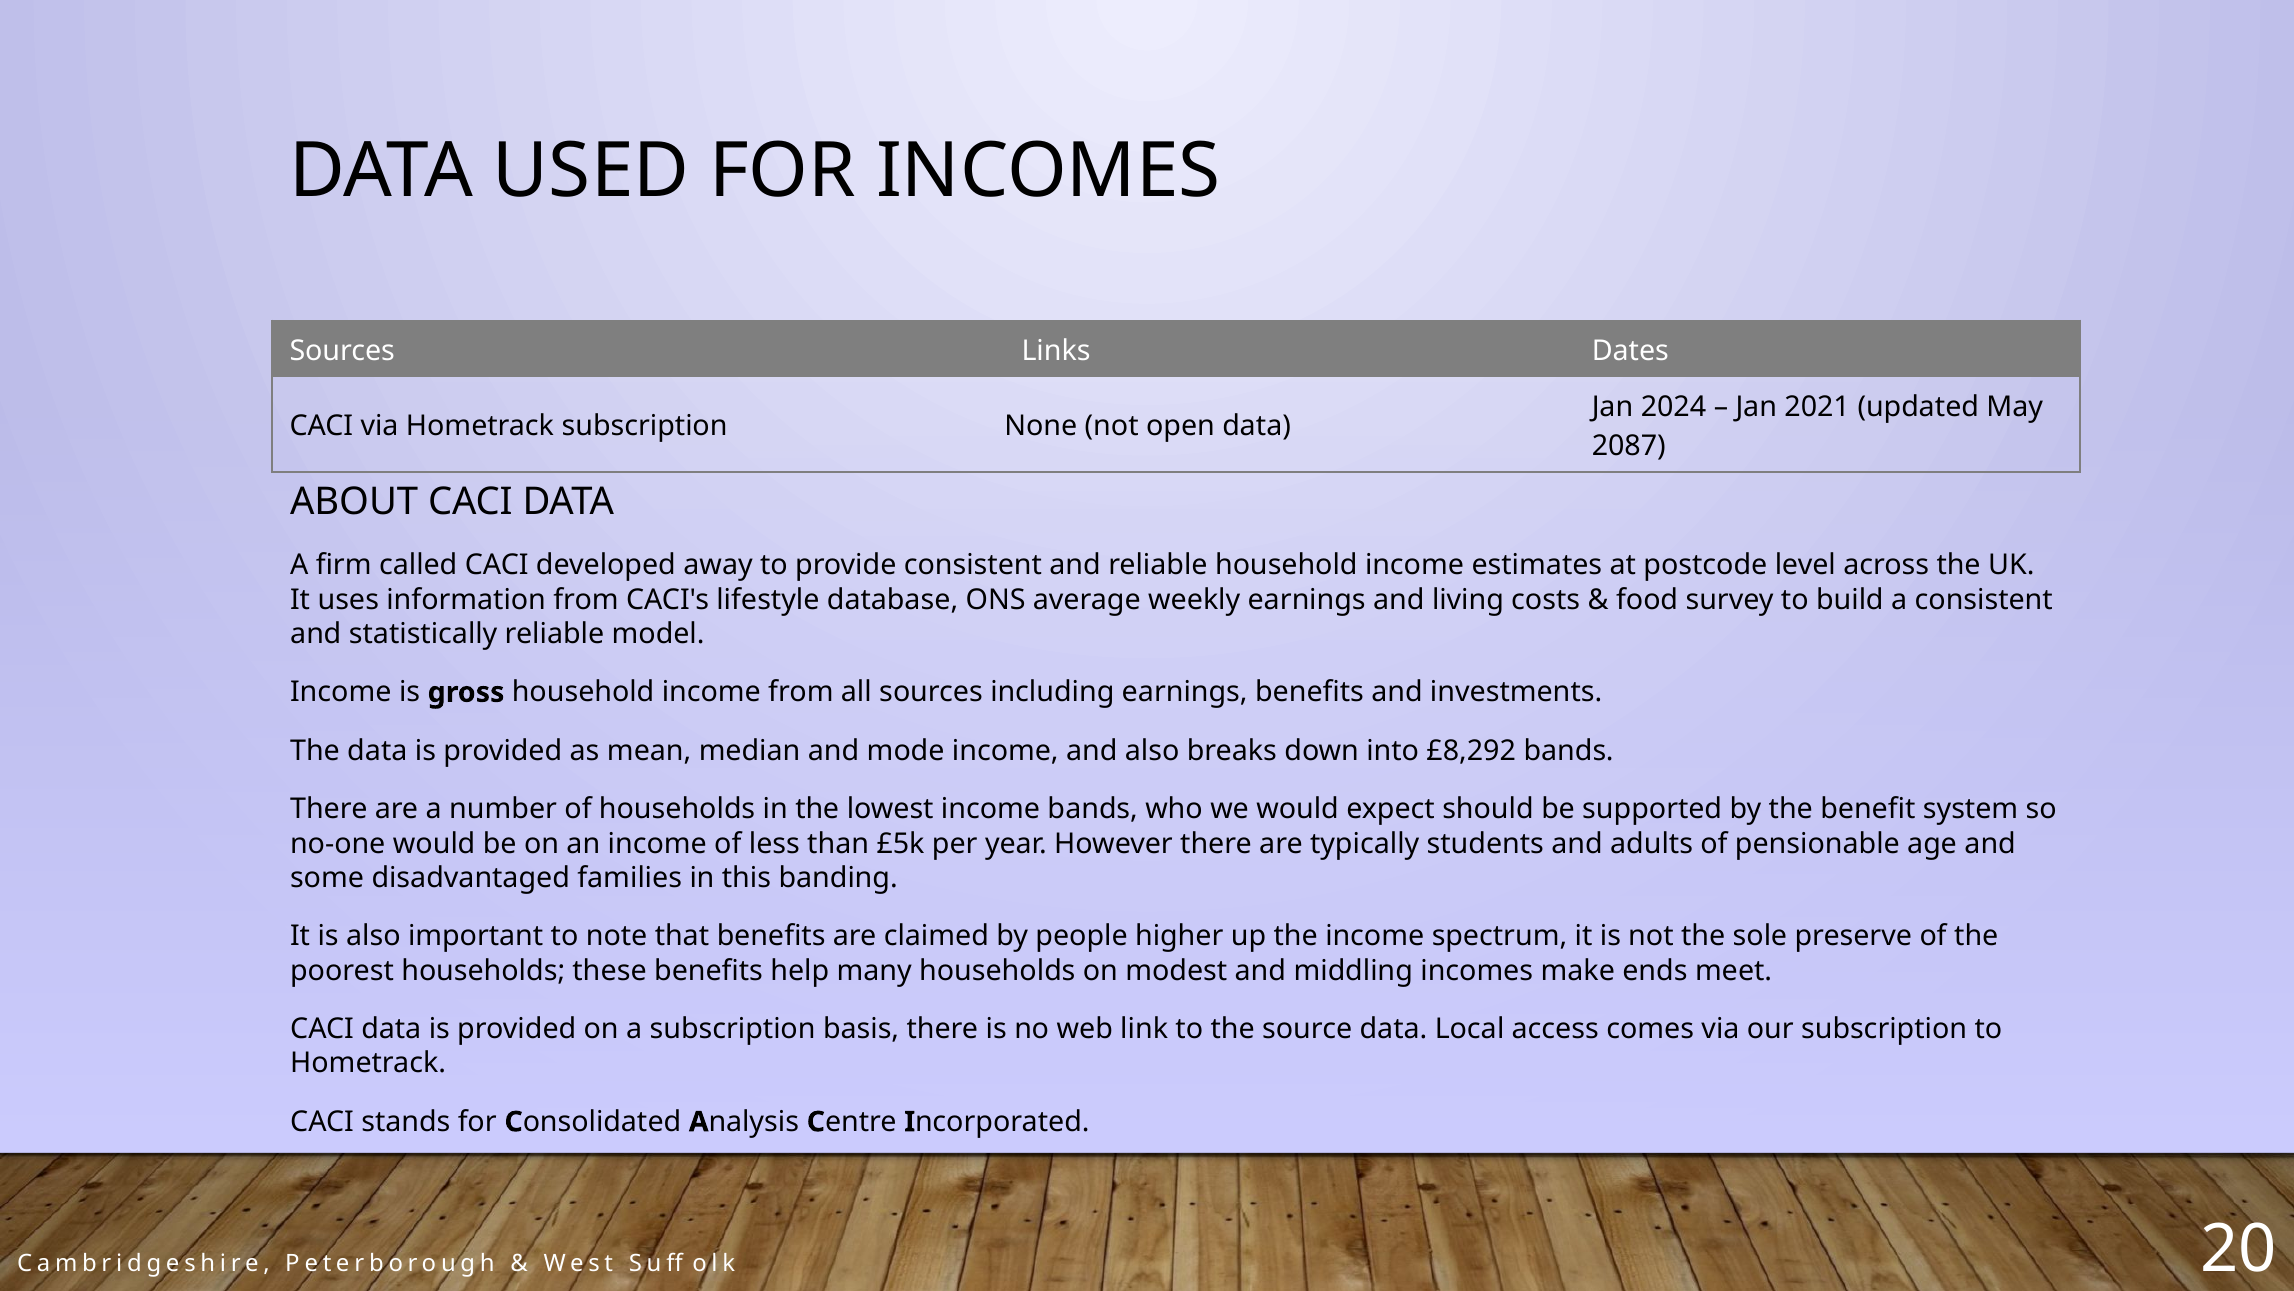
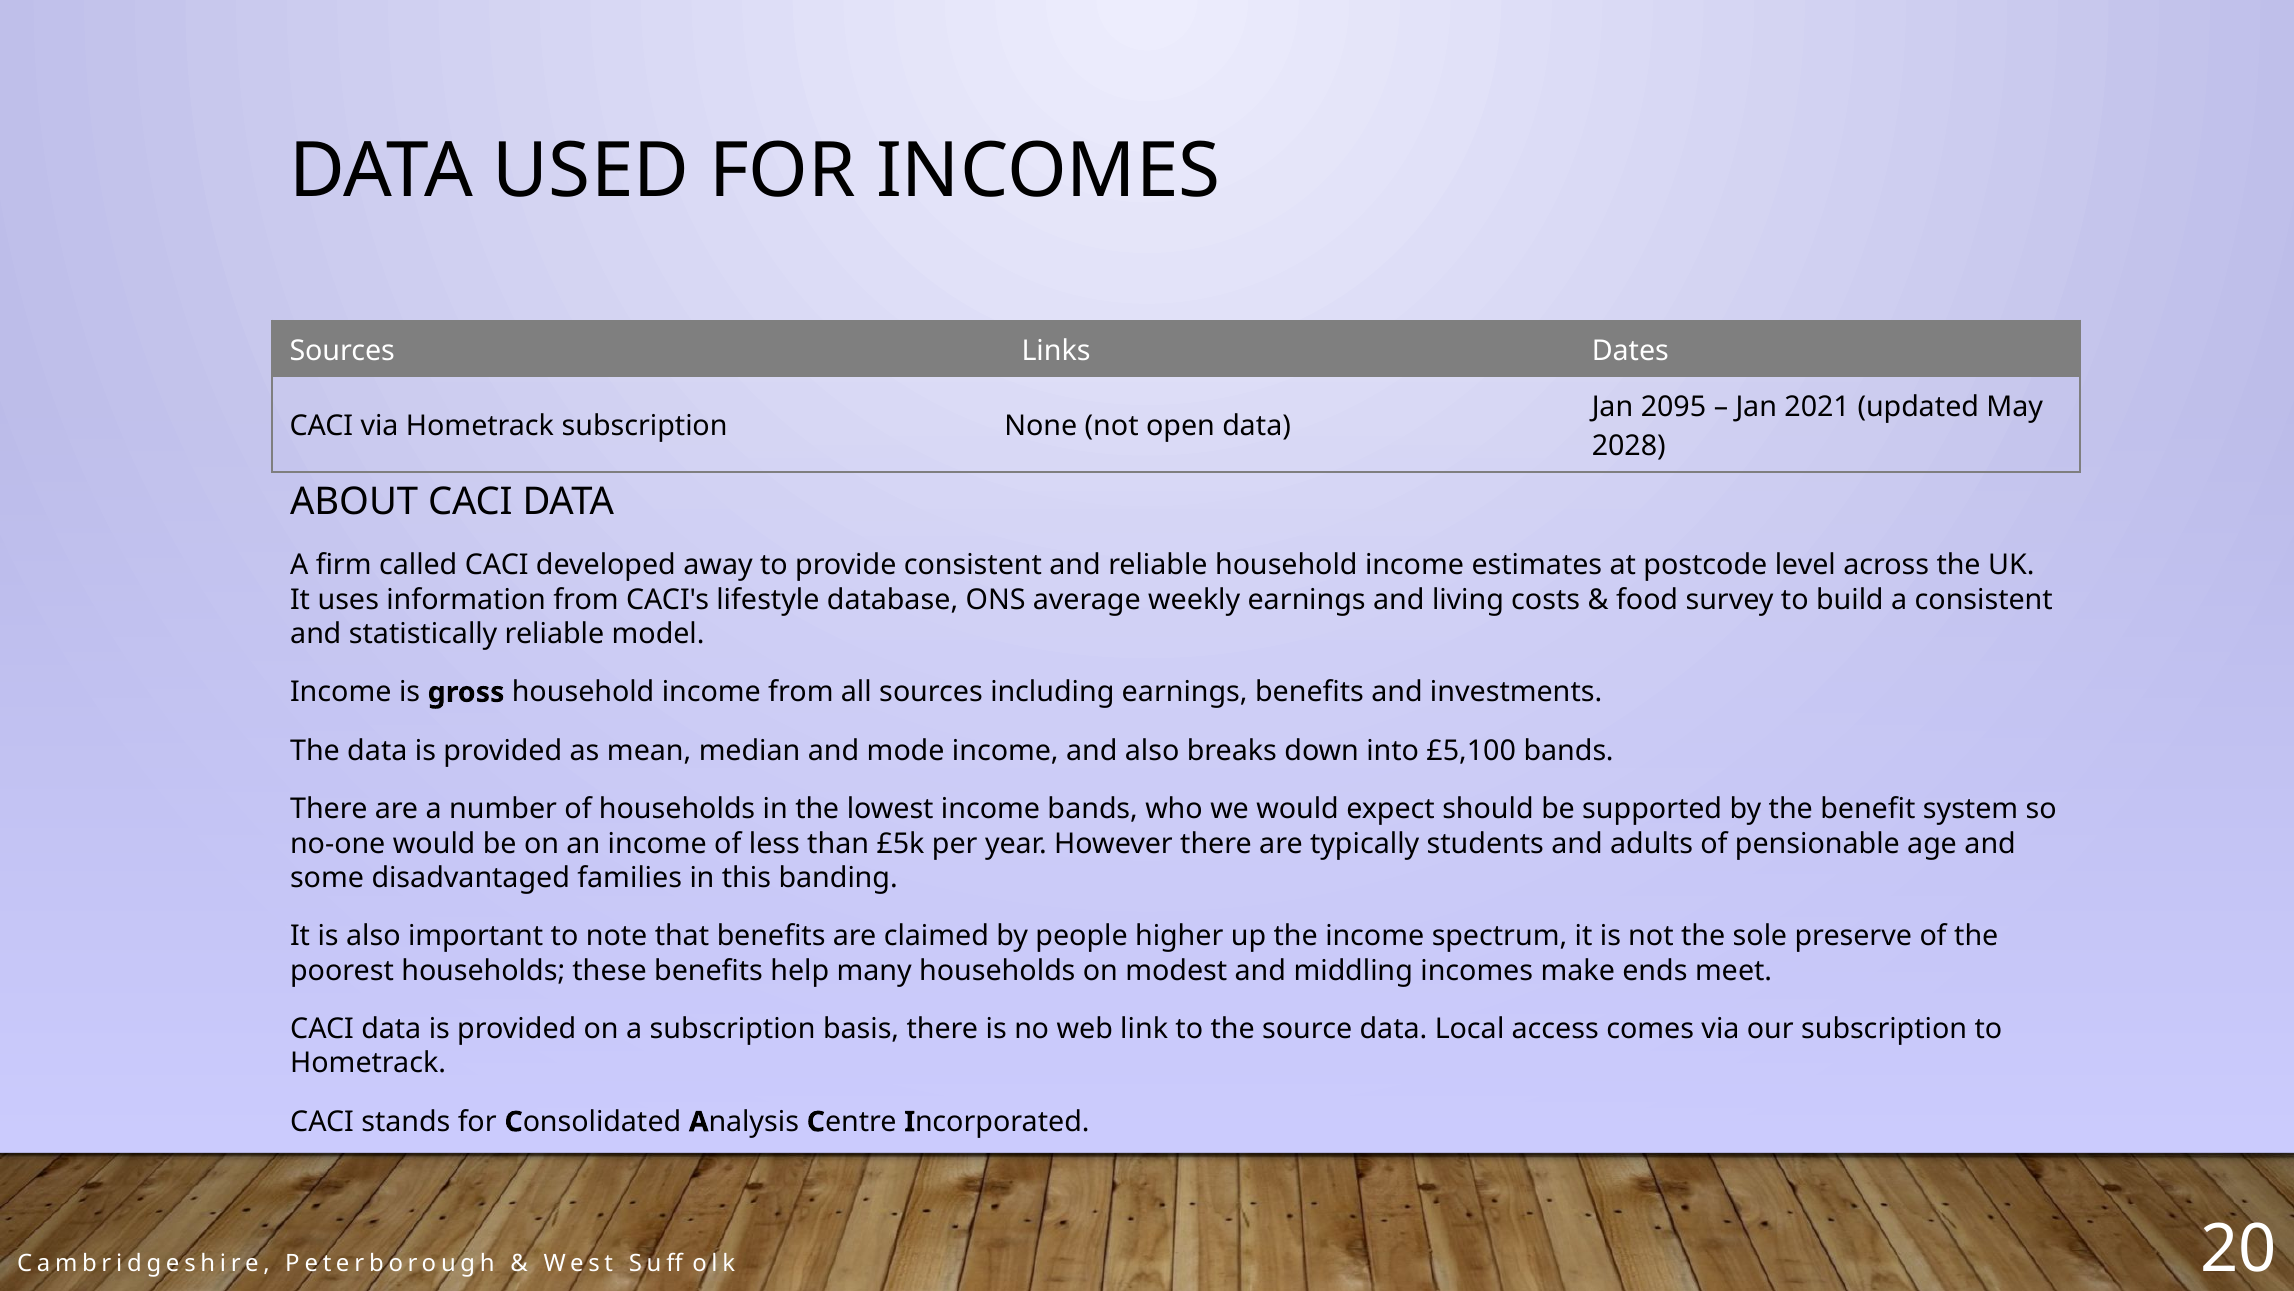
2024: 2024 -> 2095 (1673, 407)
2087: 2087 -> 2028 (1629, 446)
£8,292: £8,292 -> £5,100 (1471, 750)
